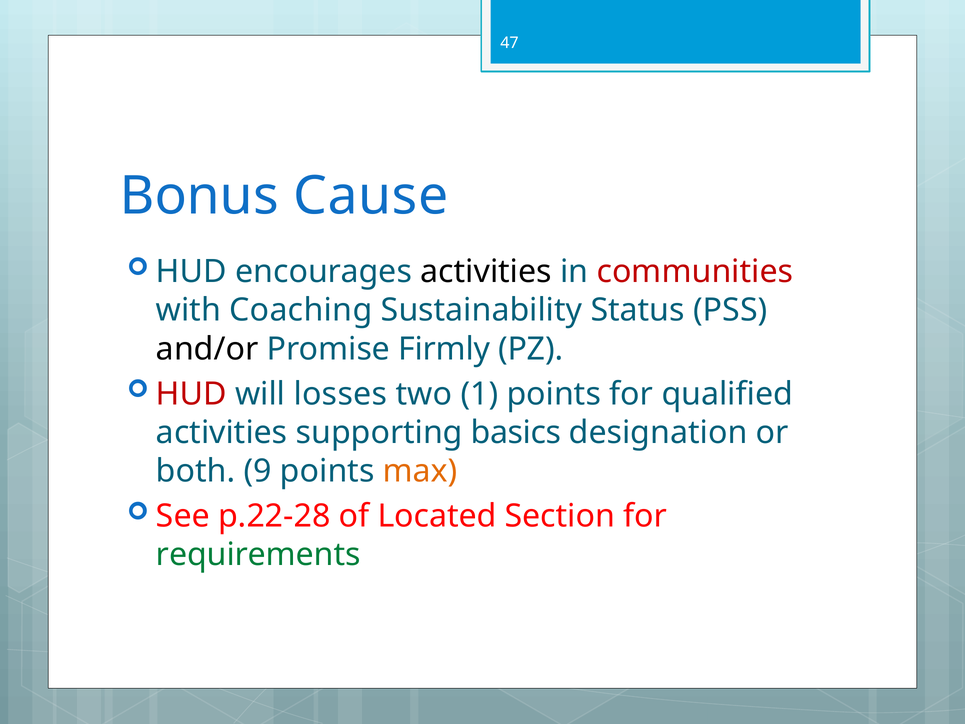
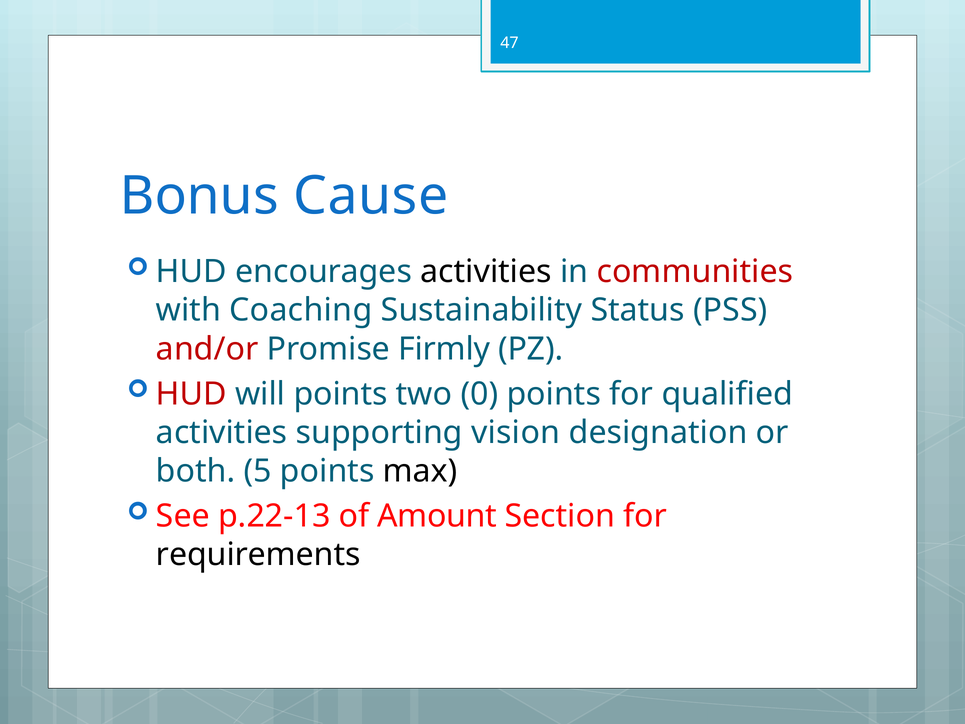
and/or colour: black -> red (207, 349)
will losses: losses -> points (341, 394)
1: 1 -> 0 (479, 394)
basics: basics -> vision (516, 432)
9: 9 -> 5 (258, 471)
max colour: orange -> black (420, 471)
p.22-28: p.22-28 -> p.22-13 (274, 516)
Located: Located -> Amount (437, 516)
requirements colour: green -> black (258, 555)
